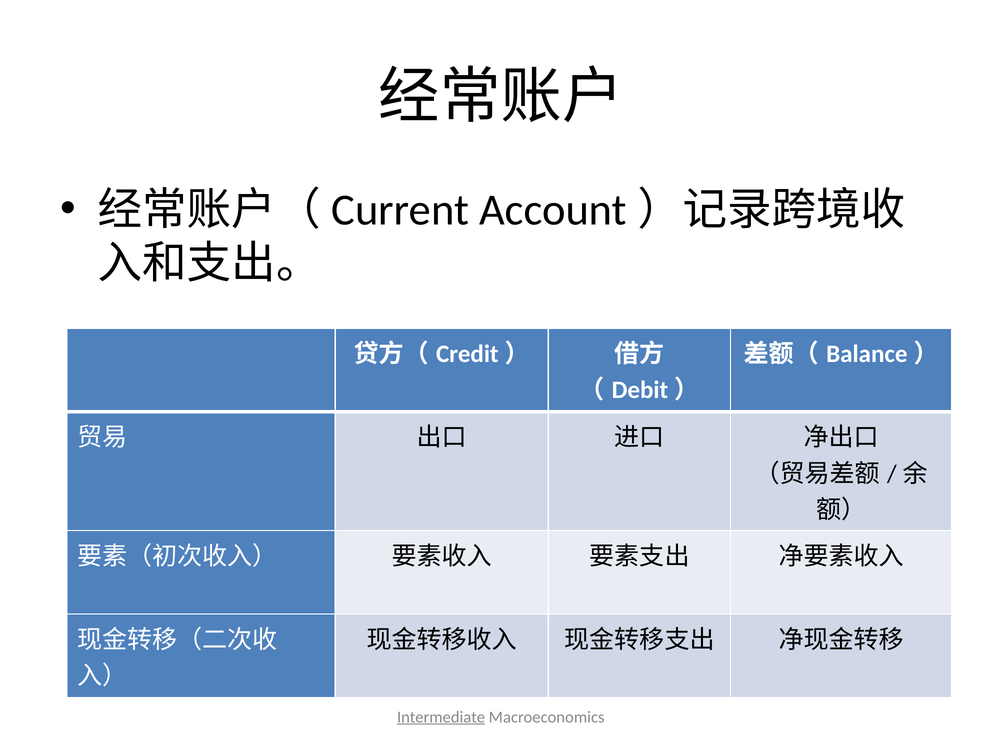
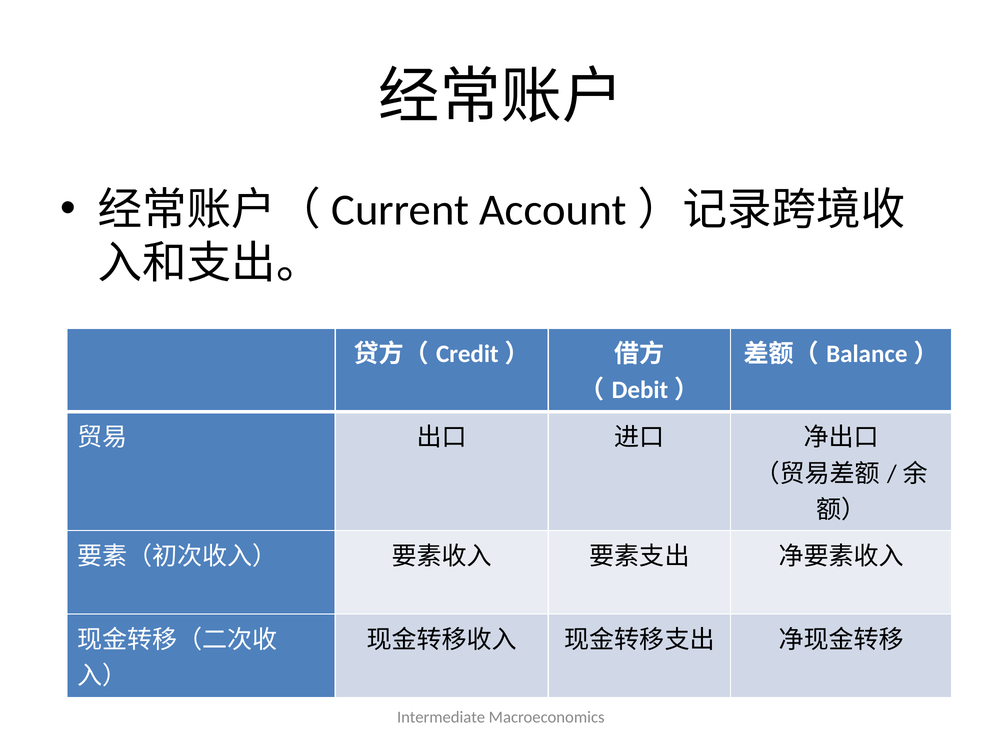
Intermediate underline: present -> none (441, 718)
